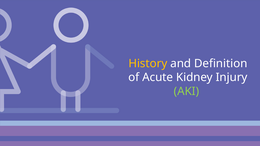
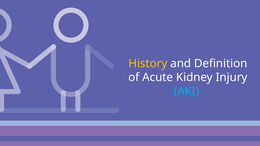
AKI colour: light green -> light blue (186, 91)
